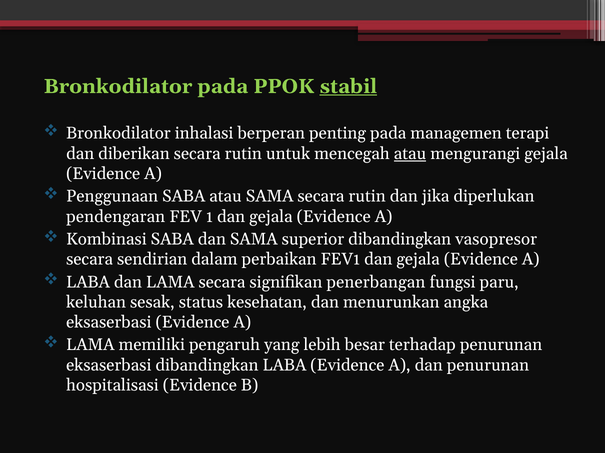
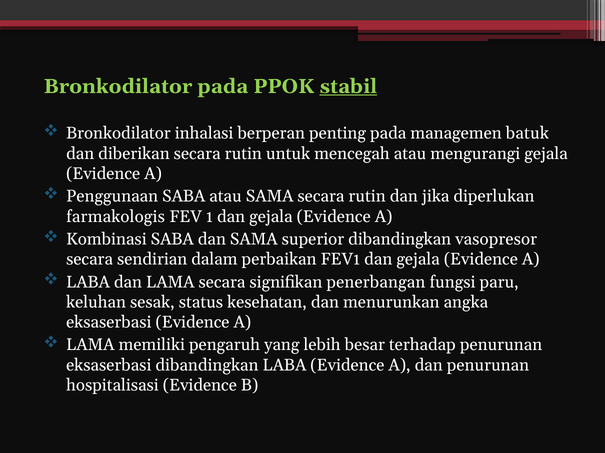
terapi: terapi -> batuk (527, 134)
atau underline: present -> none (410, 154)
pendengaran: pendengaran -> farmakologis (116, 217)
